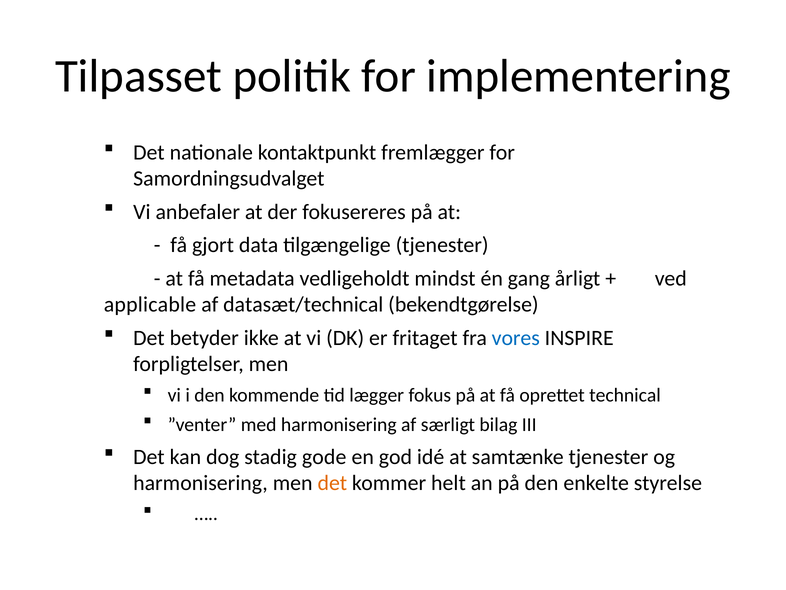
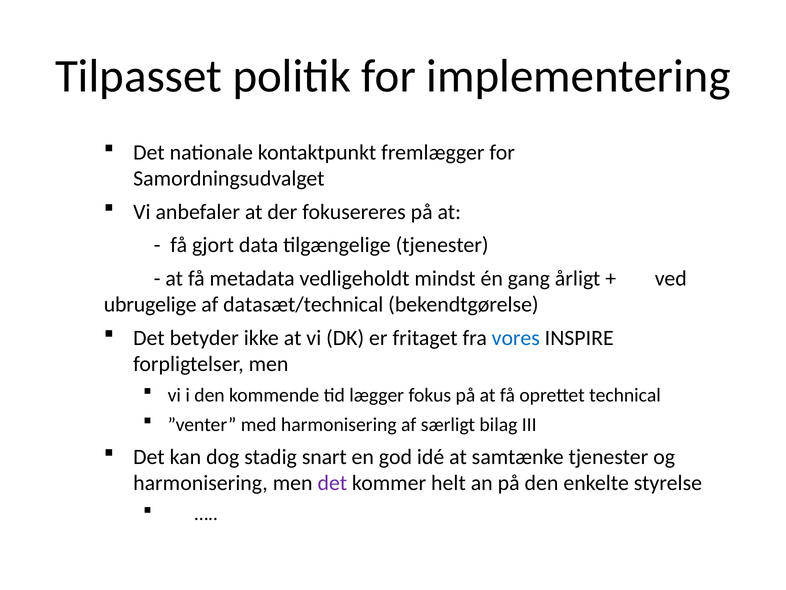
applicable: applicable -> ubrugelige (150, 304)
gode: gode -> snart (324, 456)
det colour: orange -> purple (332, 483)
